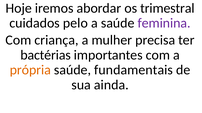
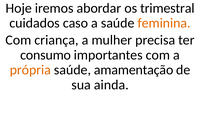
pelo: pelo -> caso (75, 23)
feminina colour: purple -> orange (164, 23)
bactérias: bactérias -> consumo (46, 55)
fundamentais: fundamentais -> amamentação (134, 70)
